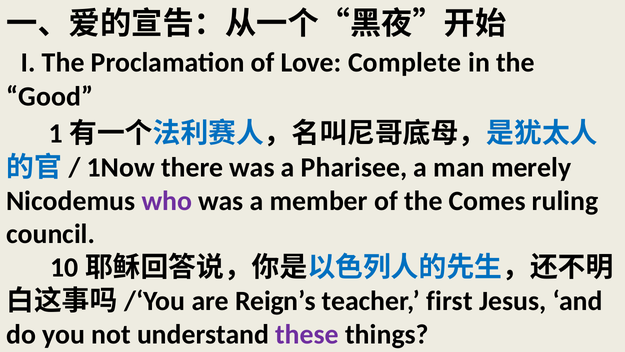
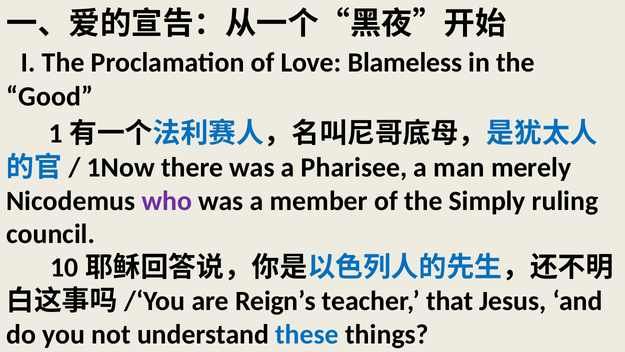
Complete: Complete -> Blameless (405, 62)
Comes: Comes -> Simply (487, 201)
first: first -> that (450, 301)
these colour: purple -> blue (307, 334)
